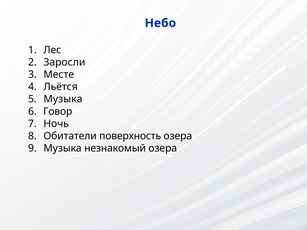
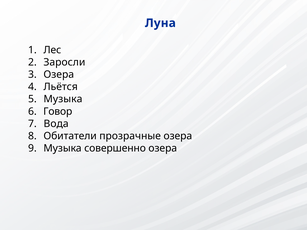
Небо: Небо -> Луна (160, 23)
Месте: Месте -> Озера (59, 75)
Ночь: Ночь -> Вода (56, 124)
поверхность: поверхность -> прозрачные (130, 136)
незнакомый: незнакомый -> совершенно (115, 148)
